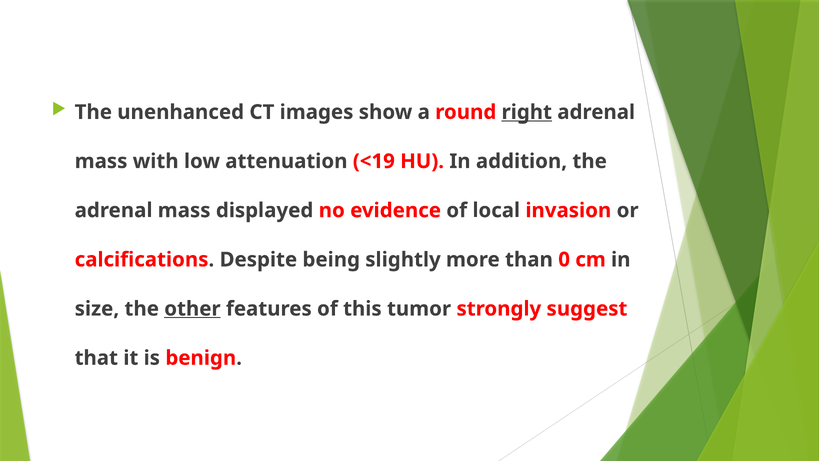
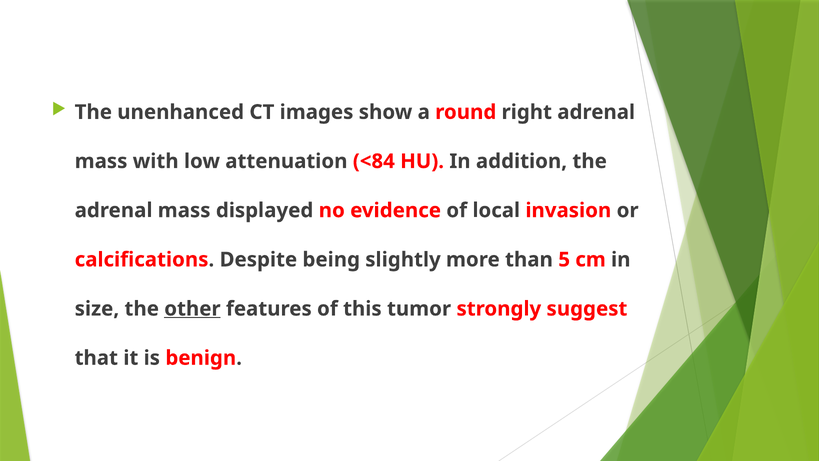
right underline: present -> none (527, 112)
<19: <19 -> <84 (374, 161)
0: 0 -> 5 (564, 259)
